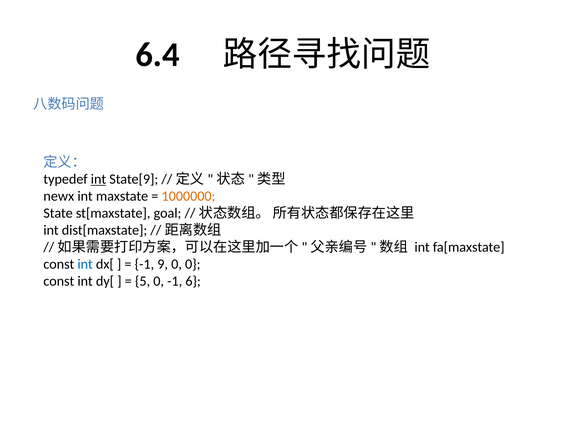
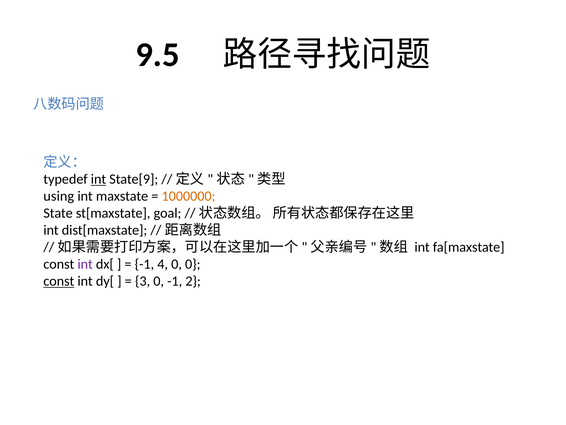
6.4: 6.4 -> 9.5 (158, 55)
newx: newx -> using (59, 196)
int colour: blue -> purple (85, 264)
9: 9 -> 4 (163, 264)
const underline: none -> present (59, 281)
5: 5 -> 3 (143, 281)
6: 6 -> 2 (193, 281)
